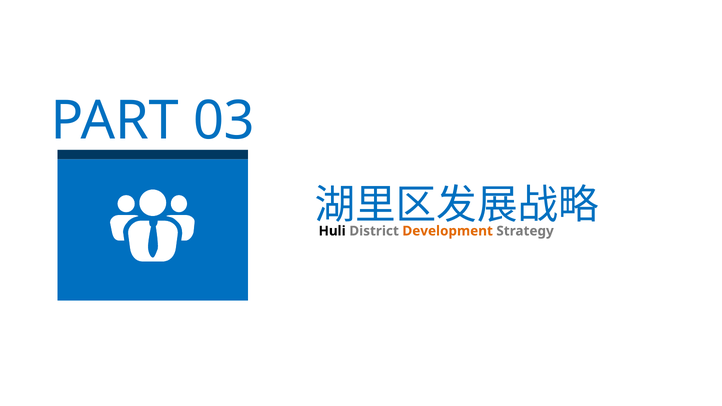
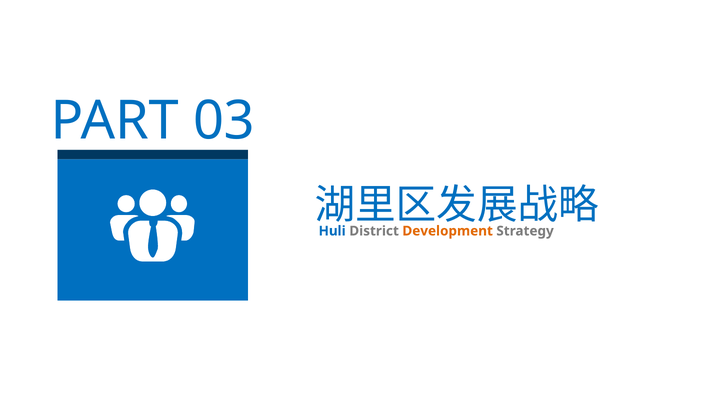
Huli colour: black -> blue (332, 231)
